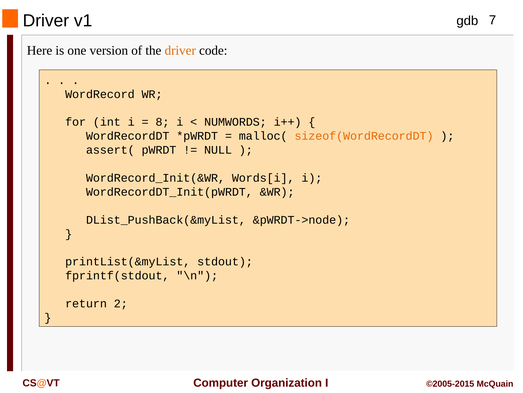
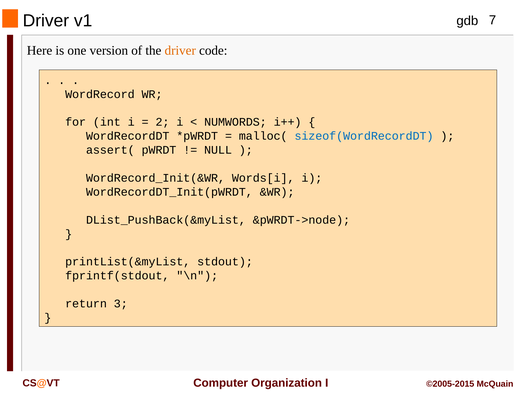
8: 8 -> 2 (162, 122)
sizeof(WordRecordDT colour: orange -> blue (364, 136)
2: 2 -> 3 (121, 303)
